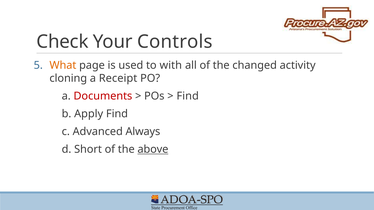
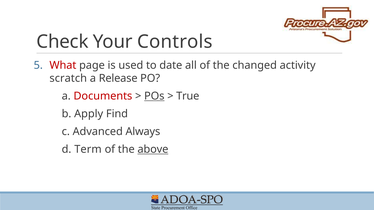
What colour: orange -> red (63, 65)
with: with -> date (171, 65)
cloning: cloning -> scratch (68, 78)
Receipt: Receipt -> Release (118, 78)
POs underline: none -> present (154, 96)
Find: Find -> True (188, 96)
Short: Short -> Term (88, 150)
